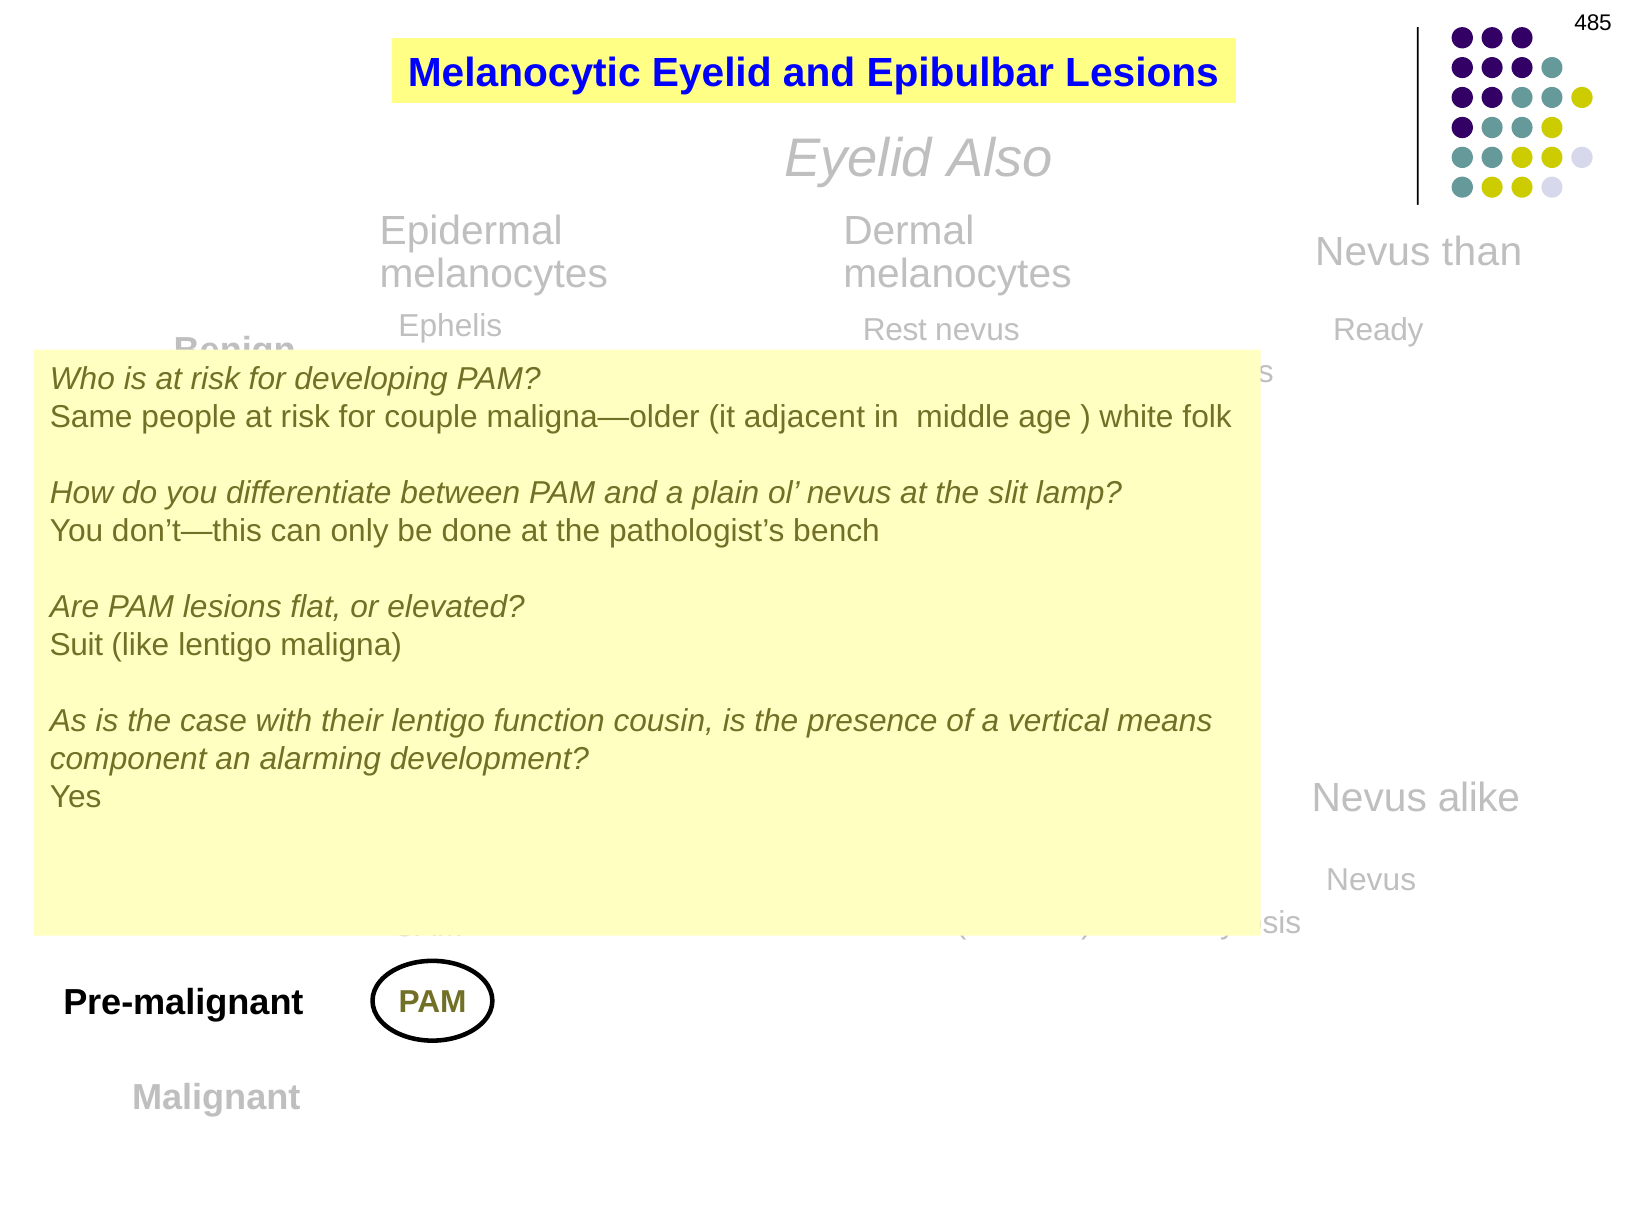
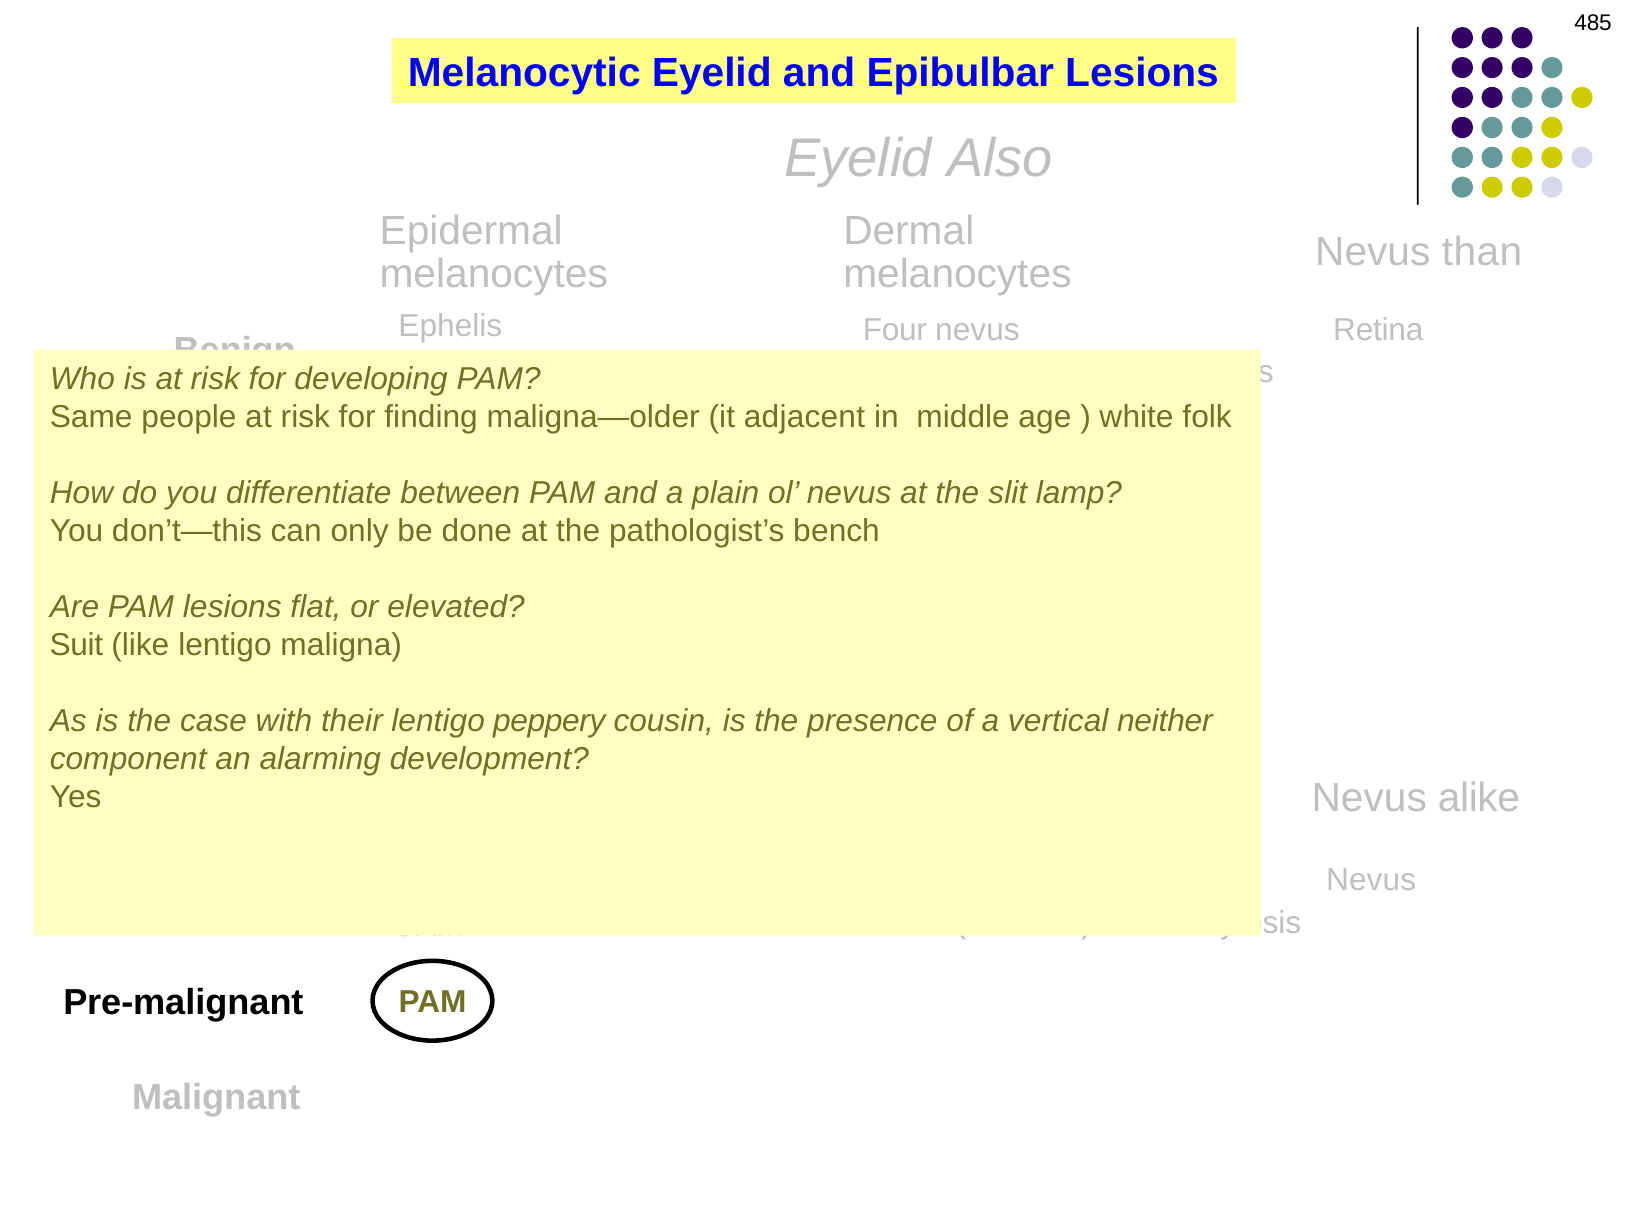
Rest: Rest -> Four (895, 330)
Ready: Ready -> Retina (1378, 330)
couple: couple -> finding (431, 417)
function: function -> peppery (549, 721)
means: means -> neither (1165, 721)
